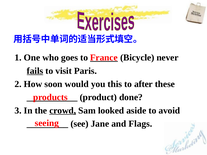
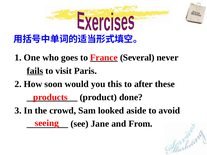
Bicycle: Bicycle -> Several (137, 58)
crowd underline: present -> none (63, 111)
Flags: Flags -> From (140, 124)
